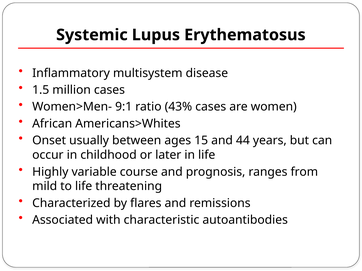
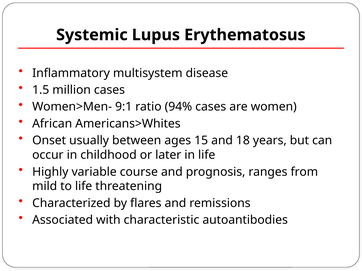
43%: 43% -> 94% (178, 107)
44: 44 -> 18 (243, 141)
